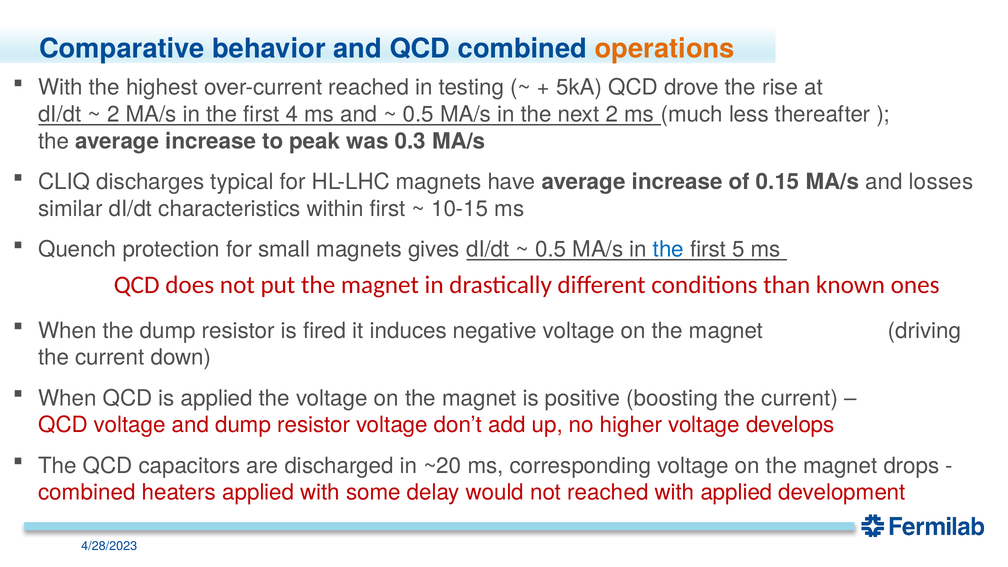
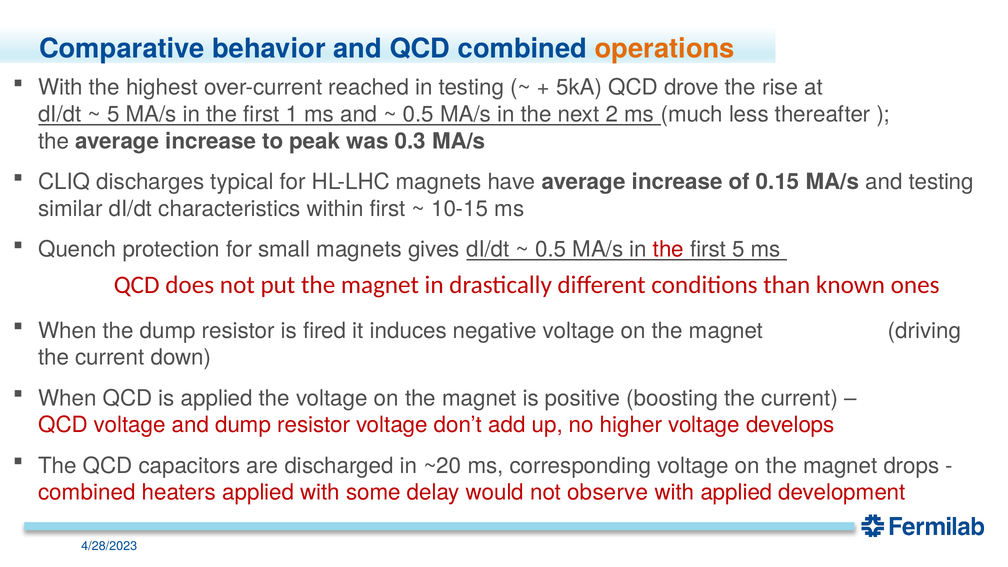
2: 2 -> 5 (113, 114)
4: 4 -> 1 (292, 114)
and losses: losses -> testing (941, 182)
the colour: blue -> red (668, 249)
not reached: reached -> observe (608, 493)
